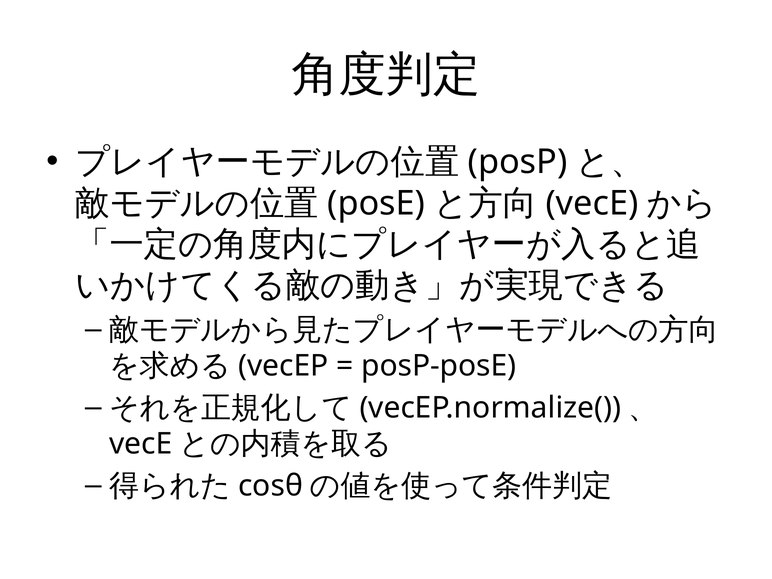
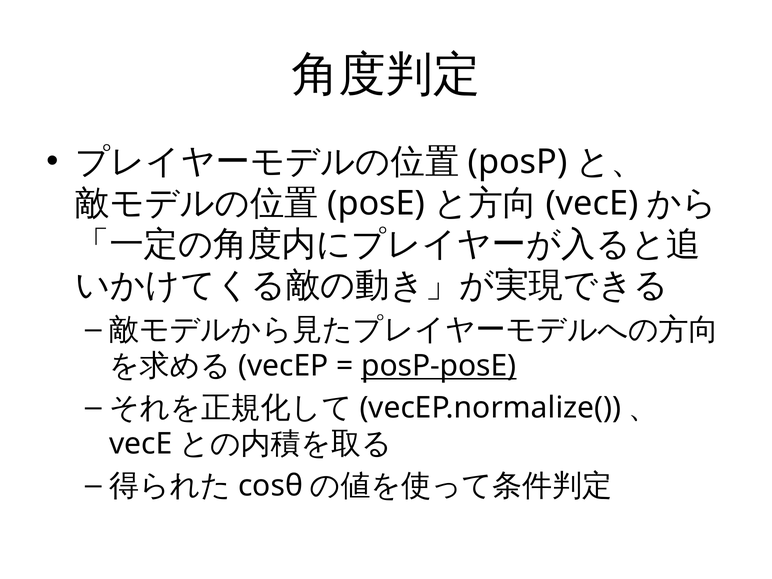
posP-posE underline: none -> present (439, 366)
